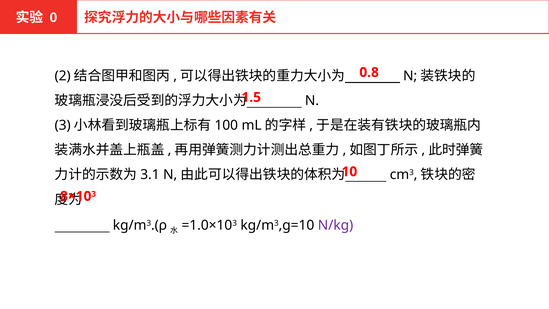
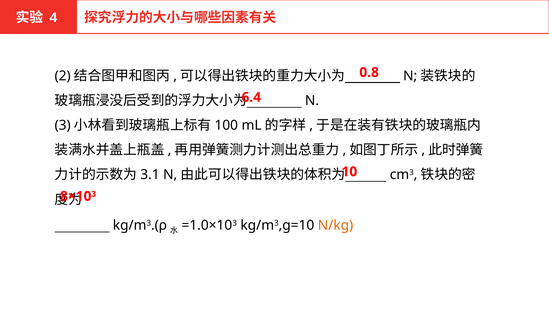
0: 0 -> 4 (53, 18)
1.5: 1.5 -> 6.4 (251, 97)
N/kg colour: purple -> orange (336, 225)
